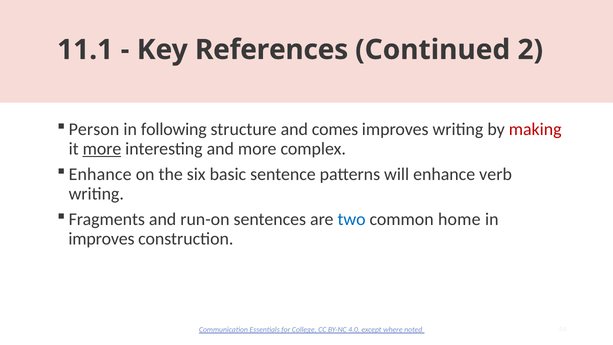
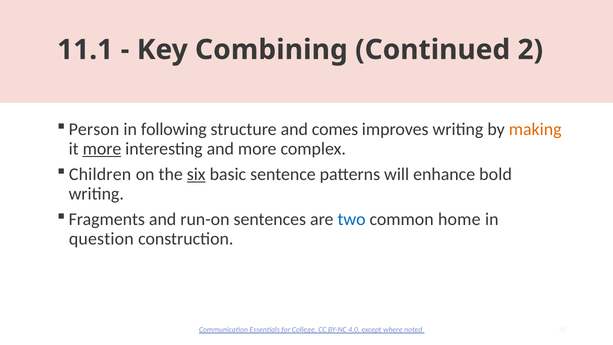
References: References -> Combining (271, 50)
making colour: red -> orange (535, 129)
Enhance: Enhance -> Children (100, 174)
six underline: none -> present (196, 174)
verb: verb -> bold (496, 174)
improves: improves -> question (101, 239)
